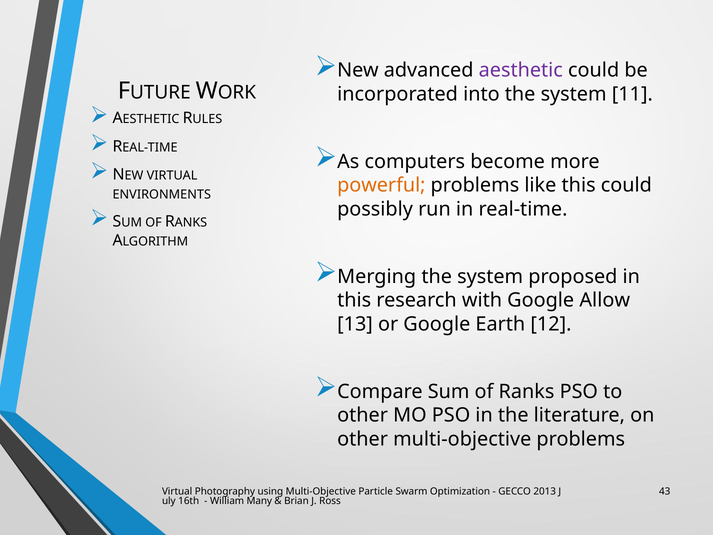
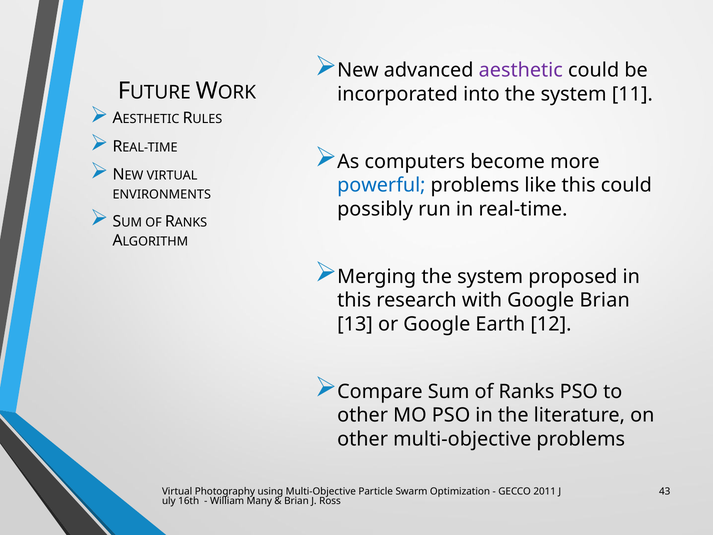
powerful colour: orange -> blue (381, 185)
Google Allow: Allow -> Brian (605, 300)
2013: 2013 -> 2011 (545, 491)
